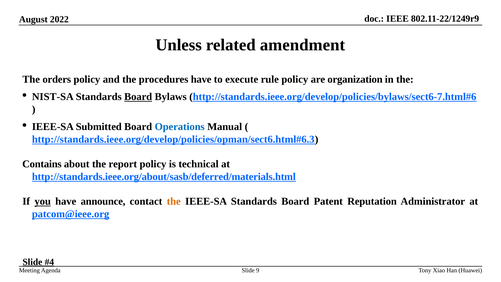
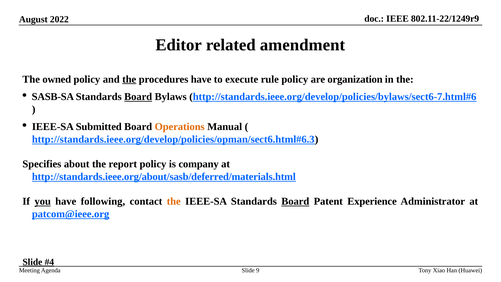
Unless: Unless -> Editor (179, 45)
orders: orders -> owned (57, 79)
the underline: none -> present (129, 79)
NIST-SA: NIST-SA -> SASB-SA (53, 97)
Operations colour: blue -> orange (180, 127)
Contains: Contains -> Specifies (42, 164)
technical: technical -> company (199, 164)
announce: announce -> following (103, 201)
Board underline: none -> present (295, 201)
Reputation: Reputation -> Experience (372, 201)
